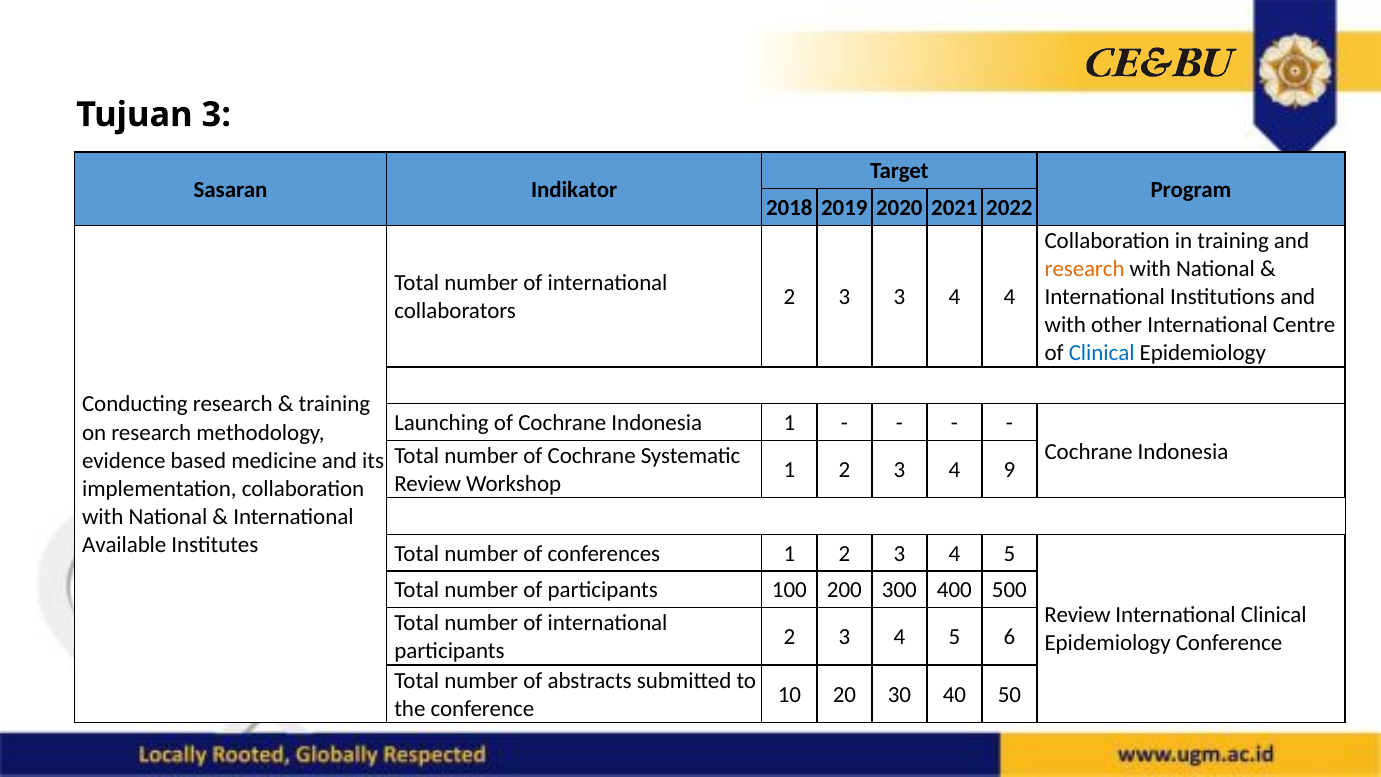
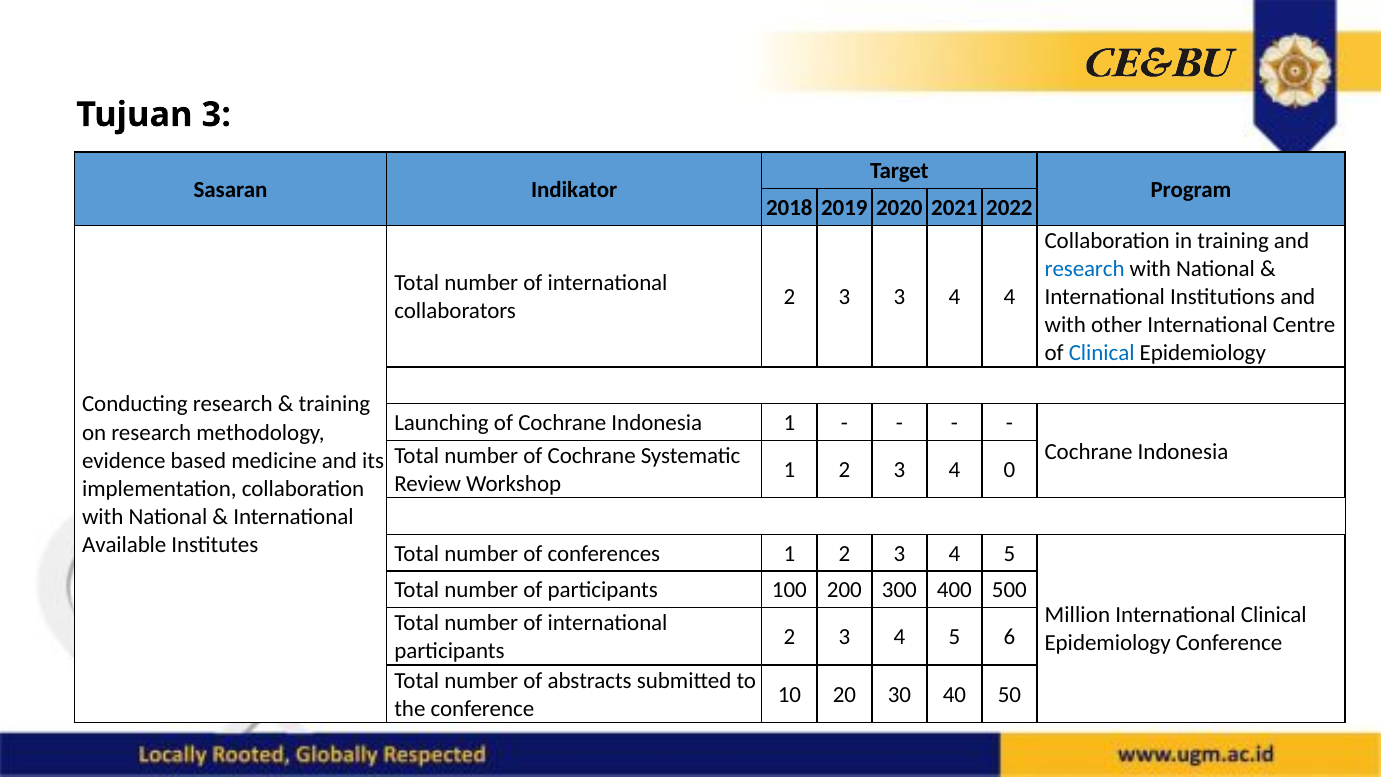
research colour: orange -> blue (1085, 269)
9: 9 -> 0 (1009, 470)
Review: Review -> Million (1077, 615)
